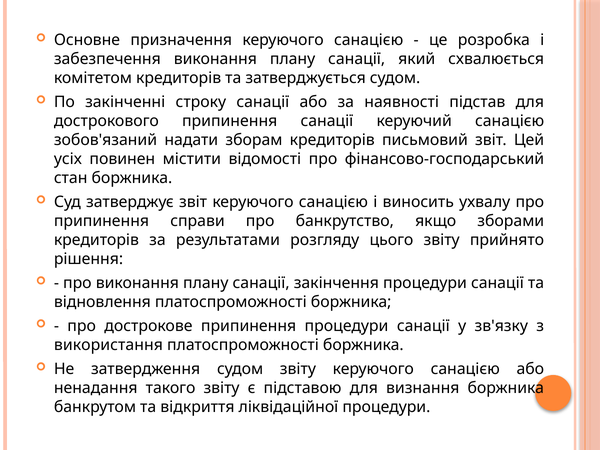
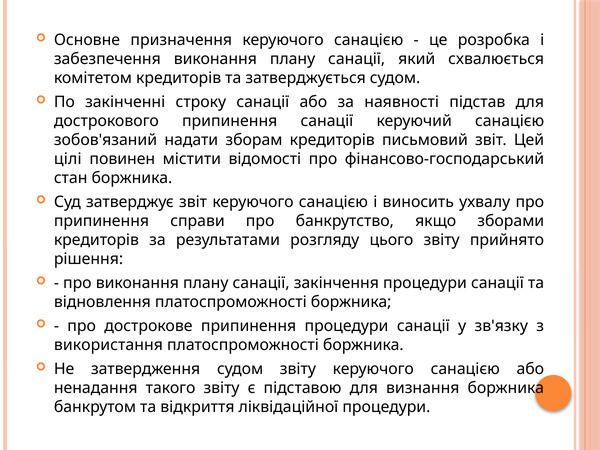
усіх: усіх -> цілі (68, 159)
